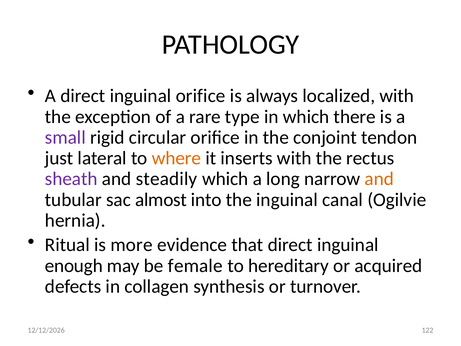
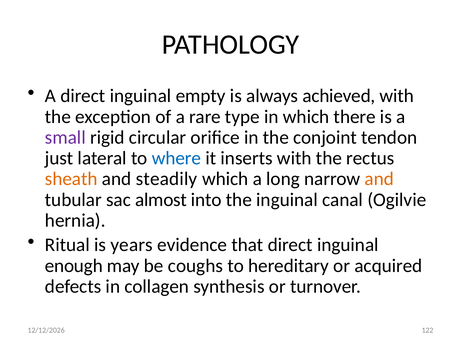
inguinal orifice: orifice -> empty (201, 96)
localized: localized -> achieved (339, 96)
where colour: orange -> blue (176, 158)
sheath colour: purple -> orange (71, 179)
more: more -> years (132, 245)
female: female -> coughs (195, 265)
